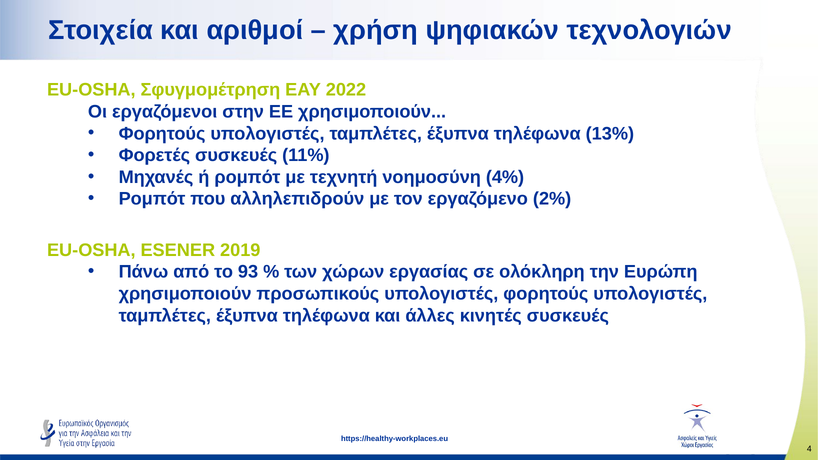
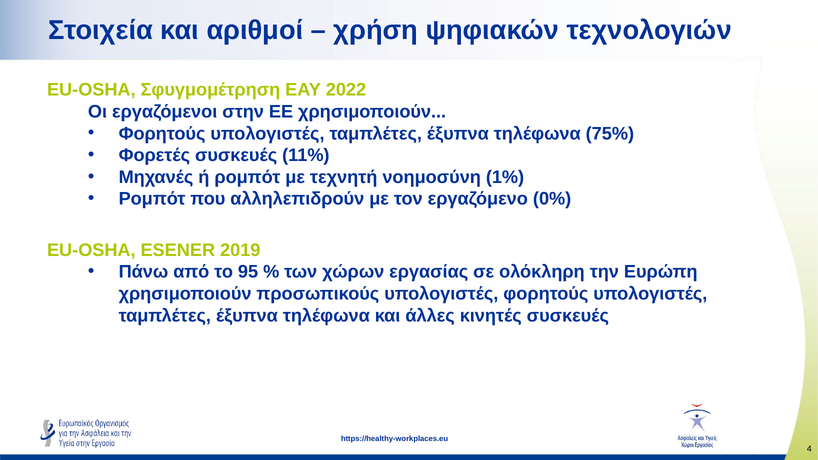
13%: 13% -> 75% (610, 134)
4%: 4% -> 1% (505, 177)
2%: 2% -> 0% (552, 199)
93: 93 -> 95 (248, 272)
